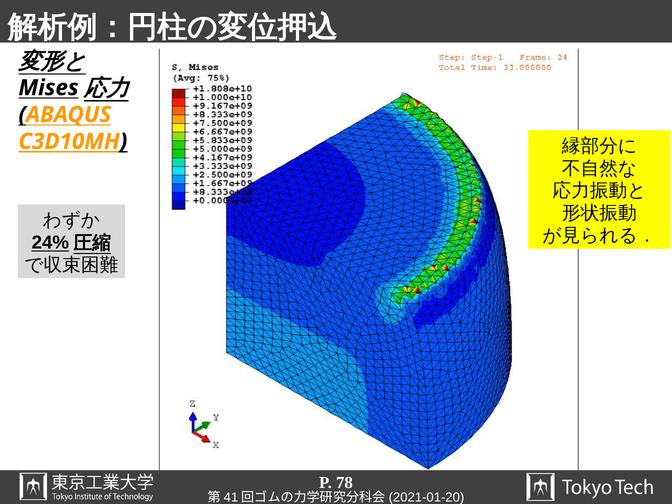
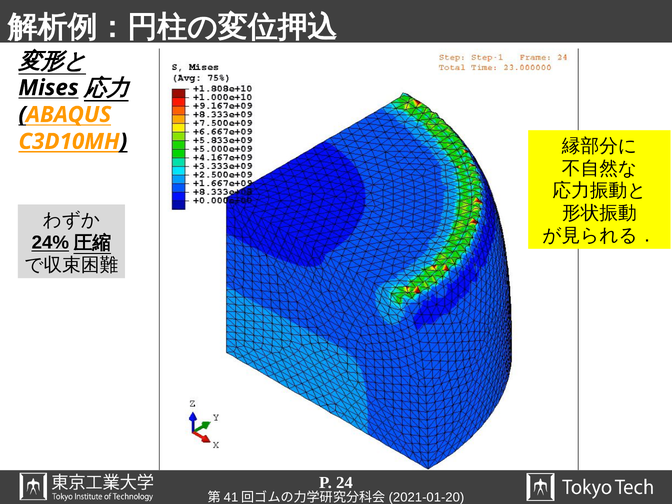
78: 78 -> 24 (344, 483)
